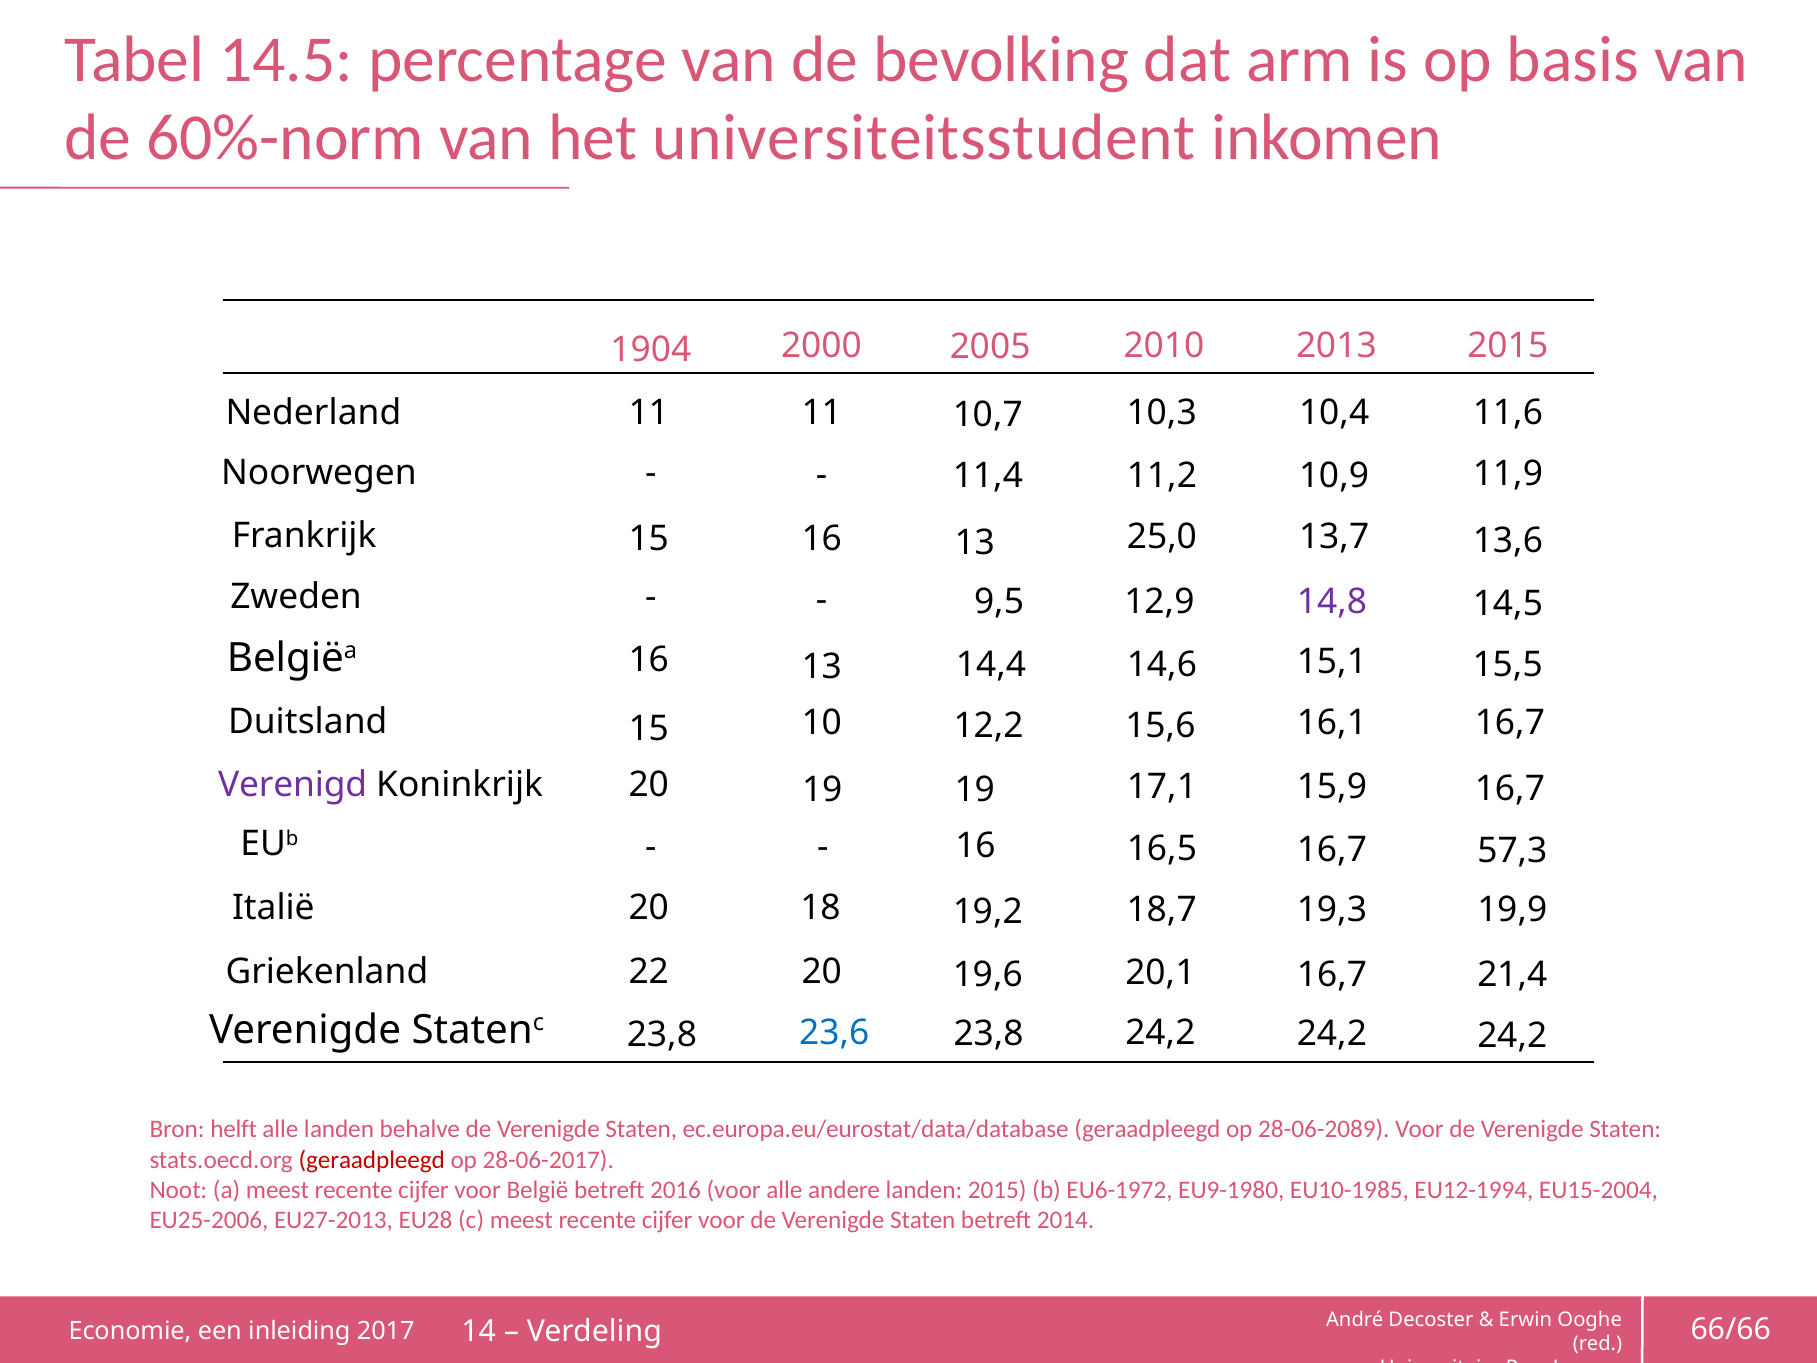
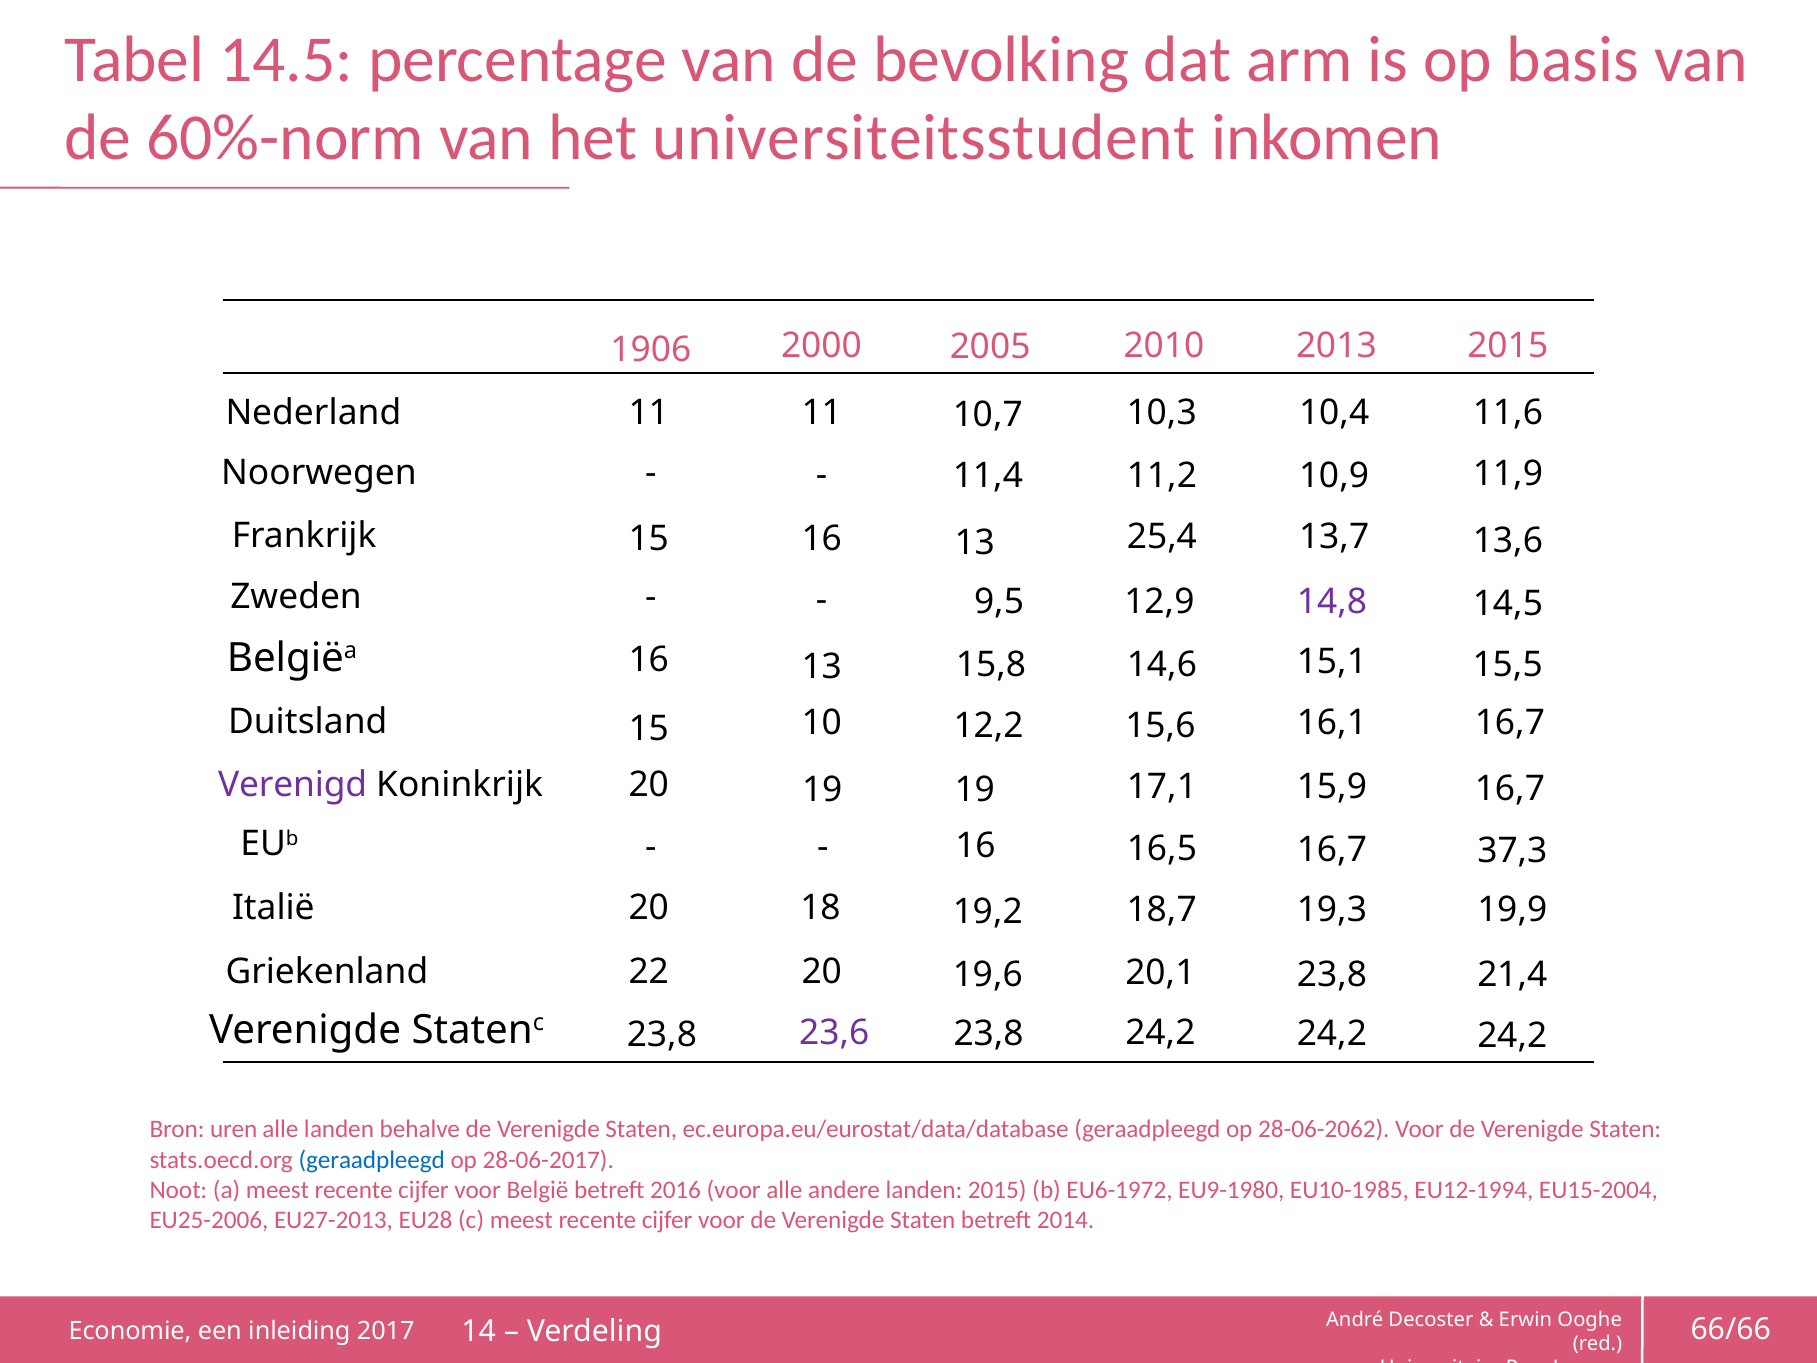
1904: 1904 -> 1906 (651, 349)
25,0: 25,0 -> 25,4 (1162, 537)
14,4: 14,4 -> 15,8 (991, 665)
57,3: 57,3 -> 37,3 (1512, 851)
16,7: 16,7 -> 23,8 (1332, 975)
23,6 colour: blue -> purple (834, 1033)
helft: helft -> uren (234, 1129)
28-06-2089: 28-06-2089 -> 28-06-2062 (1324, 1129)
geraadpleegd colour: red -> blue (372, 1159)
